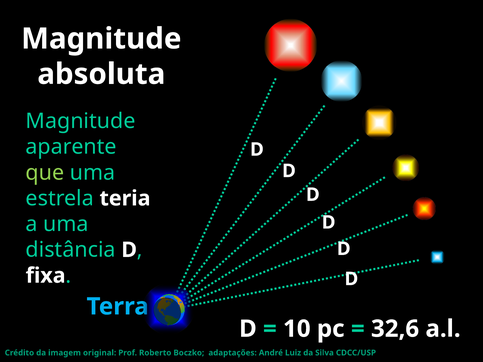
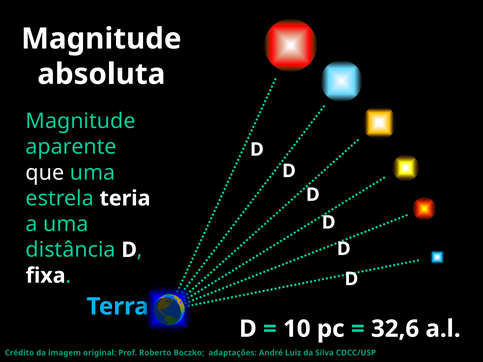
que colour: light green -> white (45, 173)
